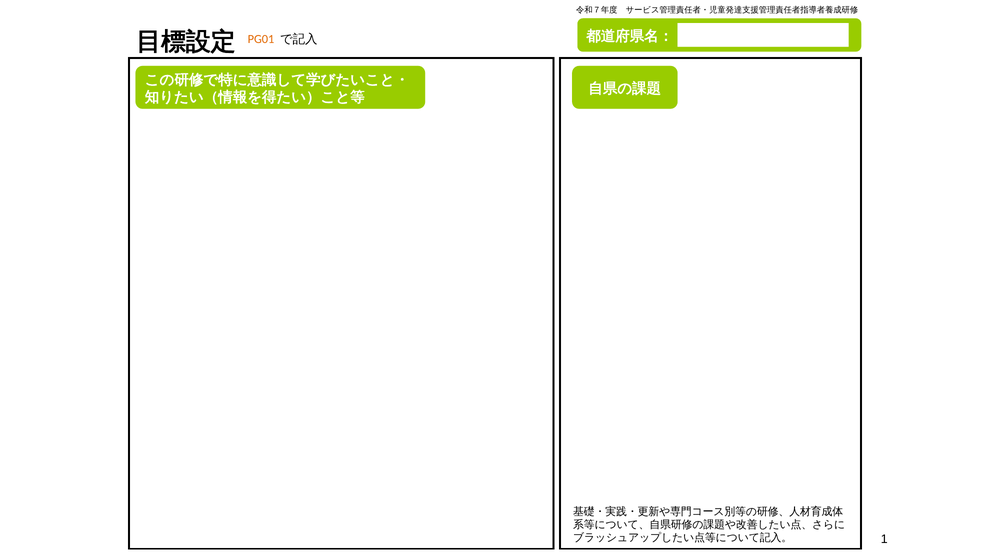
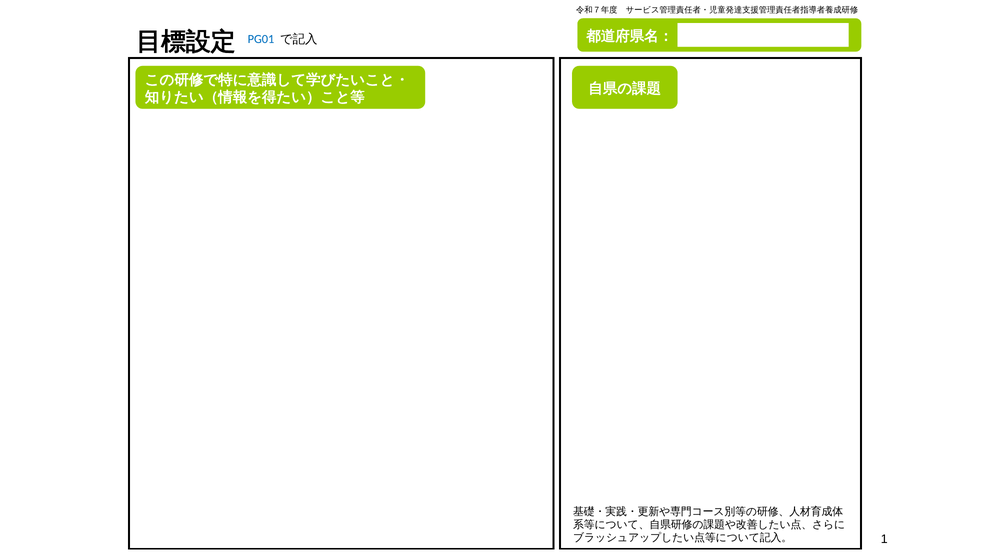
PG01 colour: orange -> blue (261, 39)
